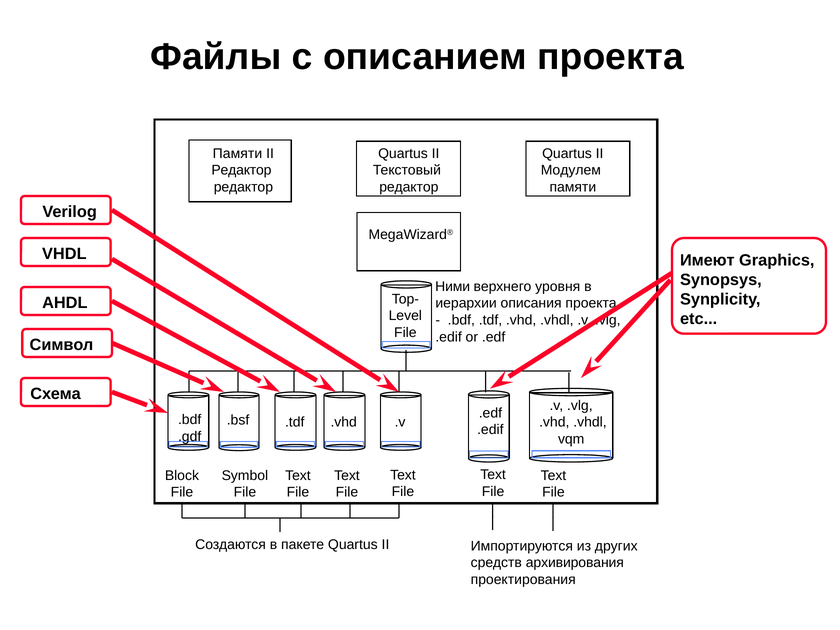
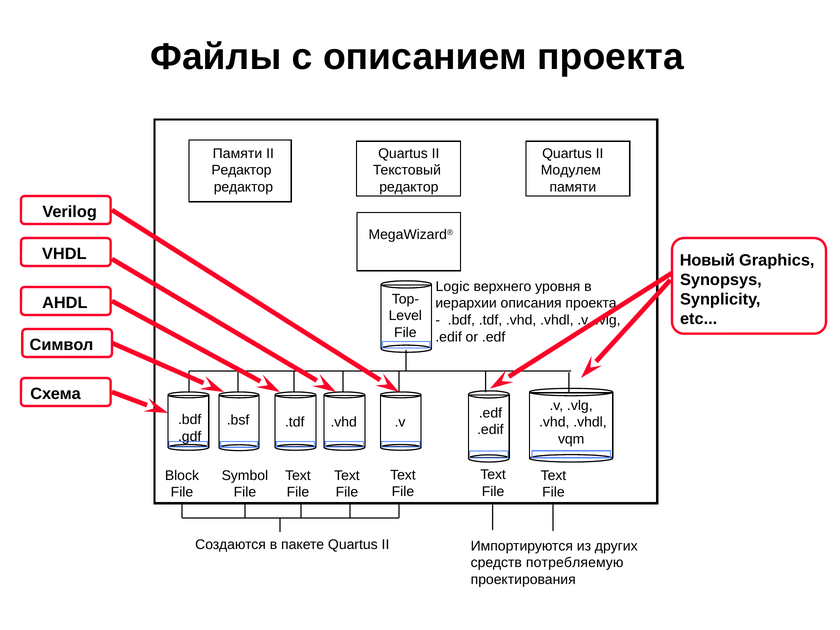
Имеют: Имеют -> Новый (707, 260)
Ними: Ними -> Logic (453, 287)
архивирования: архивирования -> потребляемую (575, 563)
